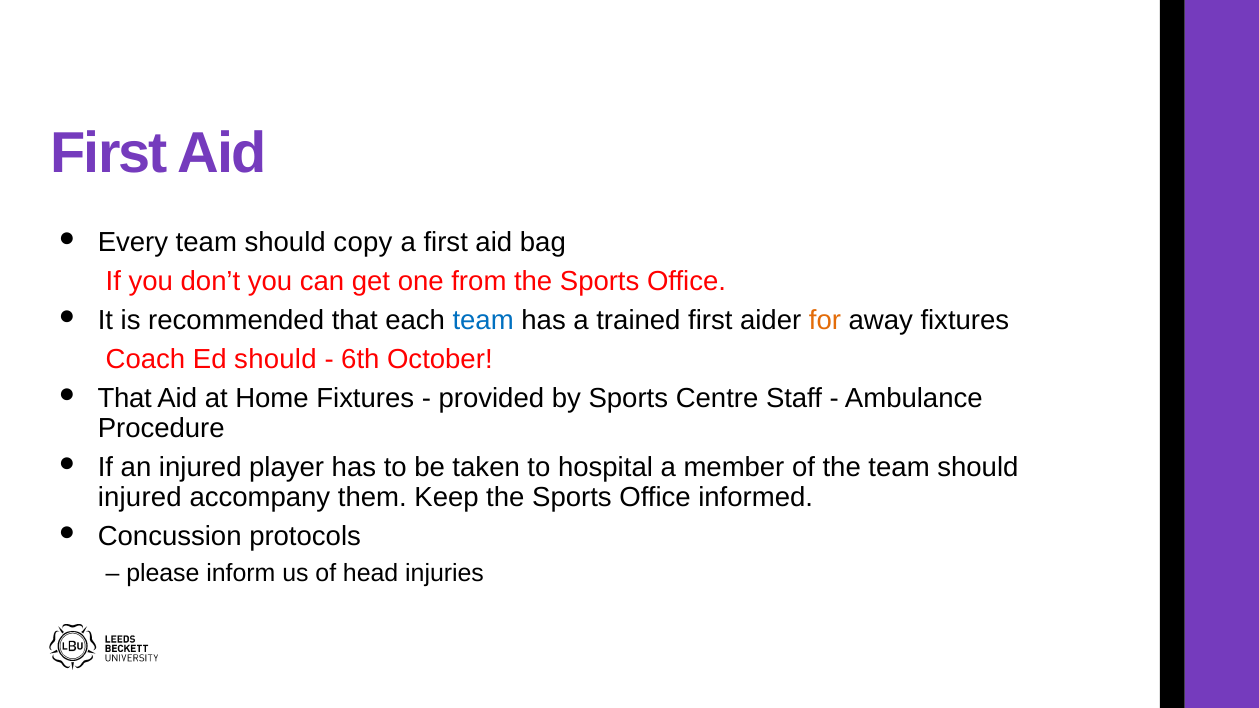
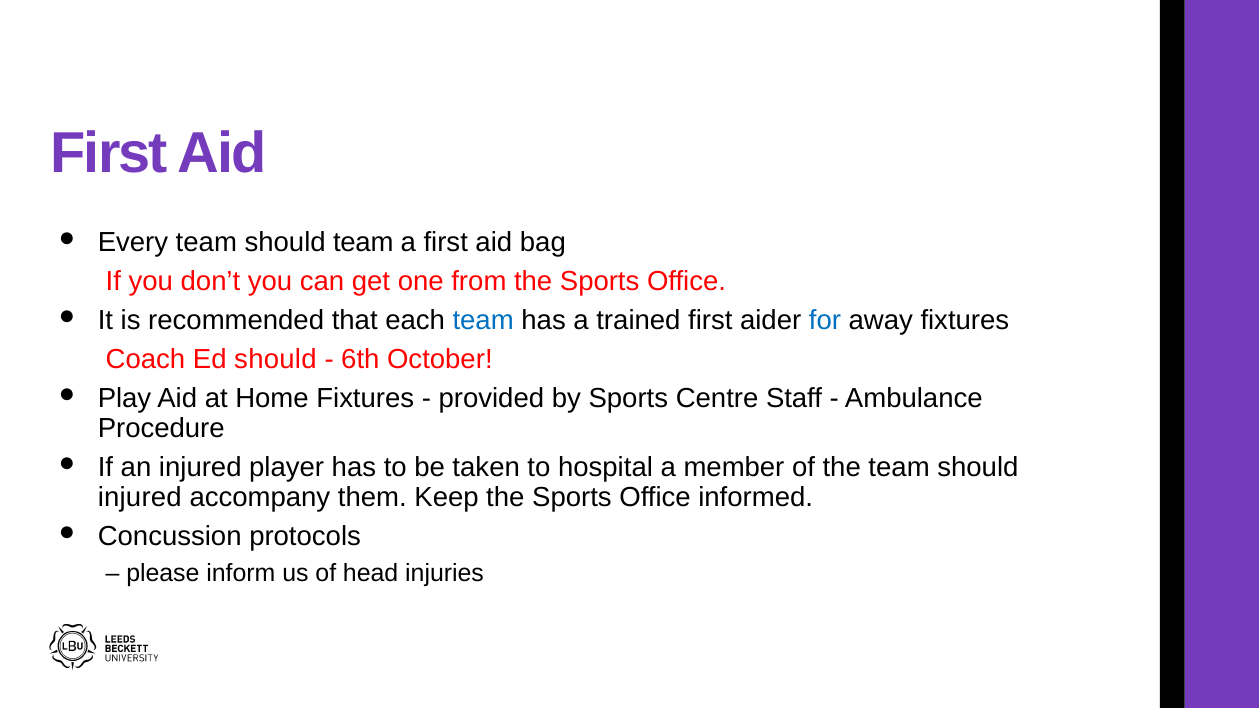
should copy: copy -> team (363, 242)
for colour: orange -> blue (825, 320)
That: That -> Play (125, 399)
